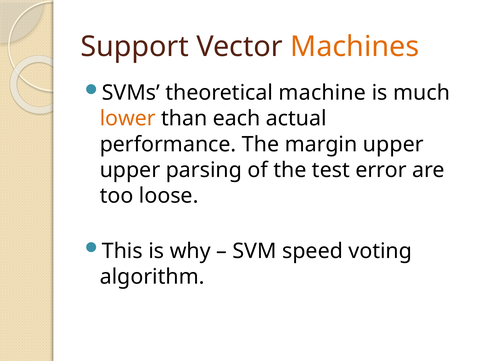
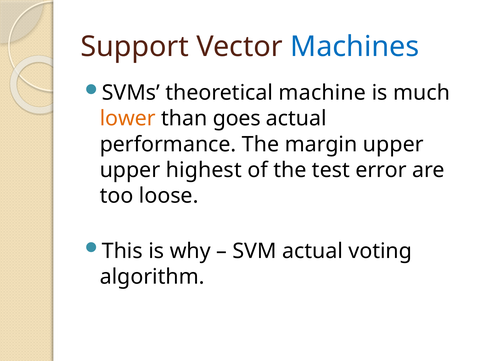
Machines colour: orange -> blue (355, 47)
each: each -> goes (237, 119)
parsing: parsing -> highest (204, 170)
SVM speed: speed -> actual (313, 251)
